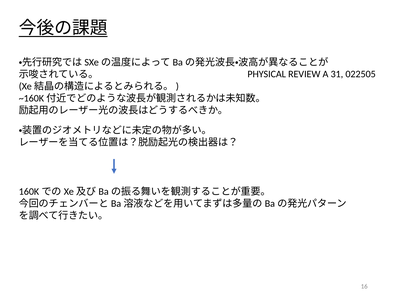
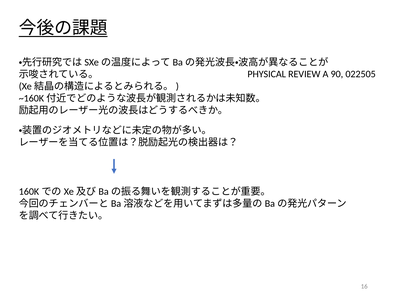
31: 31 -> 90 (337, 74)
